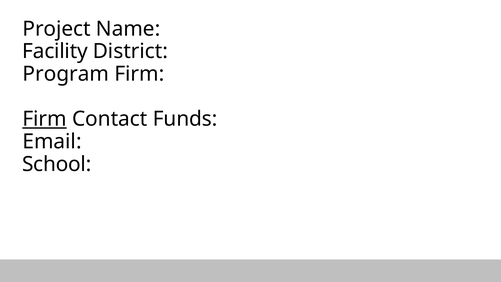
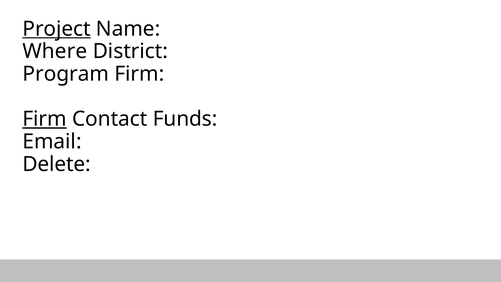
Project underline: none -> present (57, 29)
Facility: Facility -> Where (55, 51)
School: School -> Delete (57, 164)
